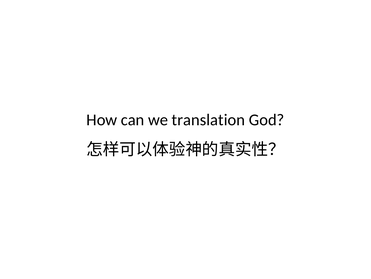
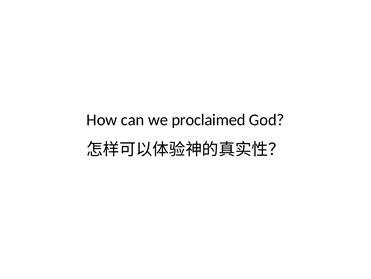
translation: translation -> proclaimed (209, 119)
